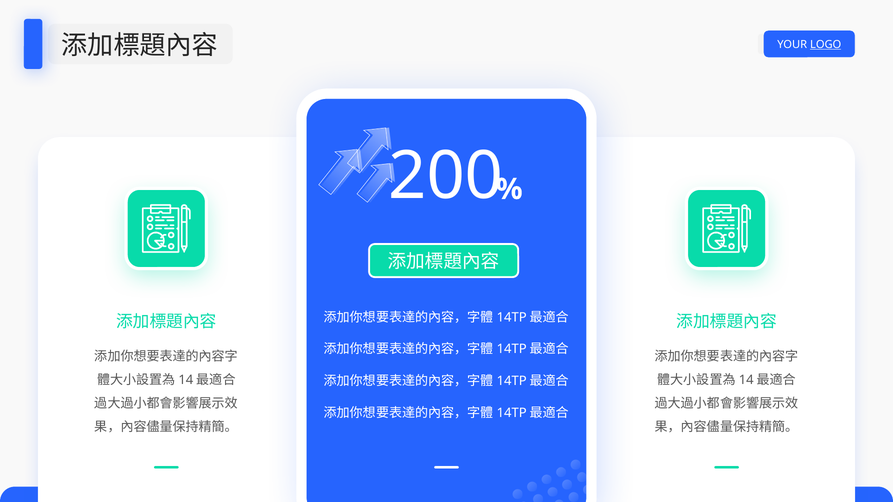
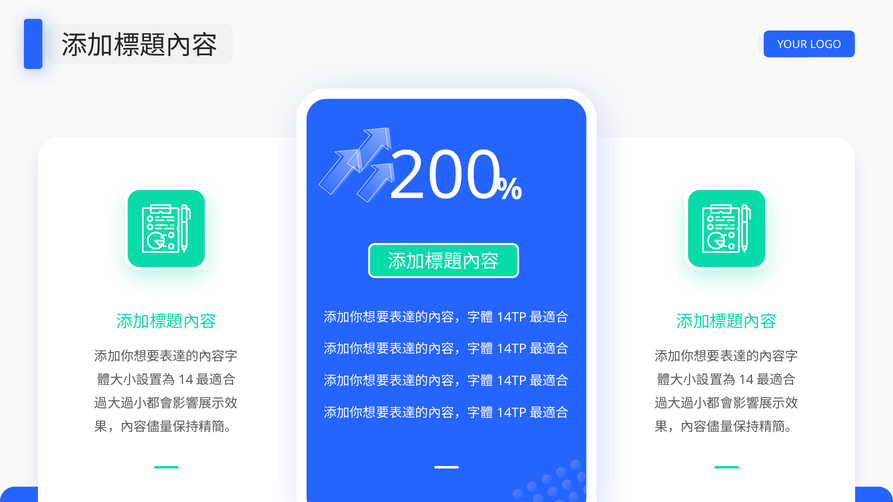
LOGO underline: present -> none (826, 45)
